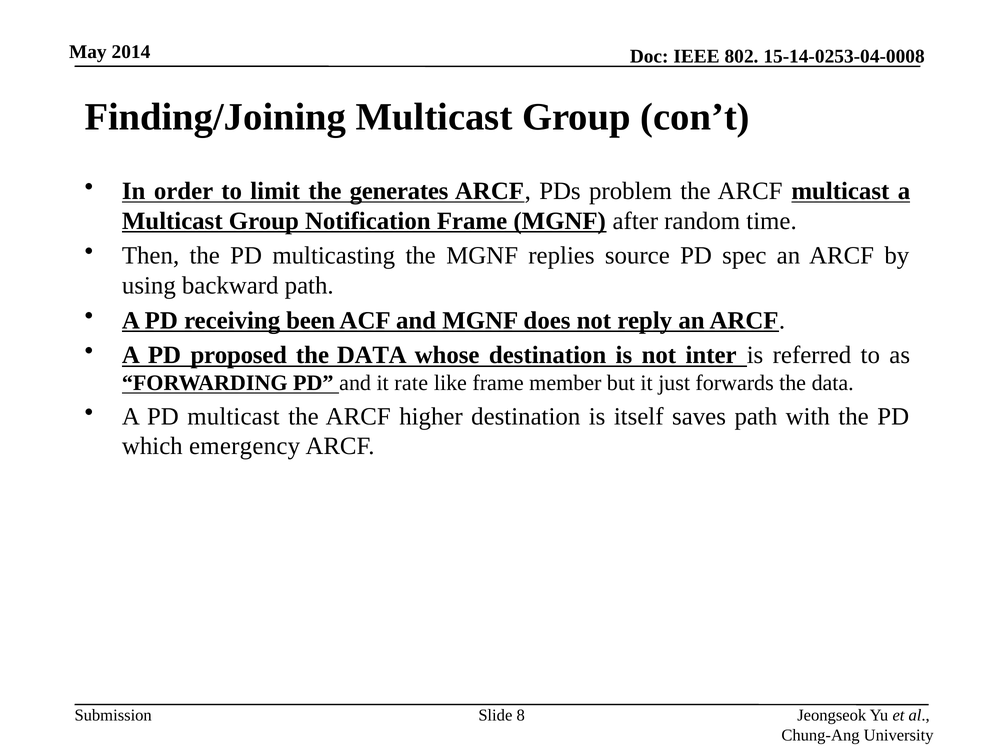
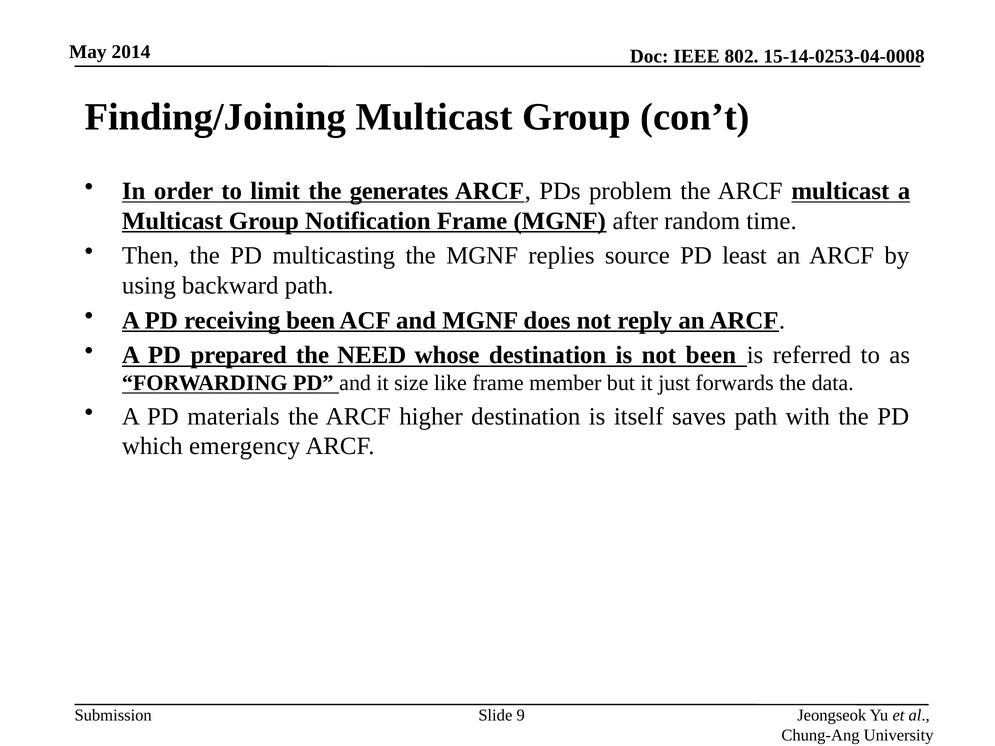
spec: spec -> least (744, 256)
proposed: proposed -> prepared (239, 355)
DATA: DATA -> NEED (372, 355)
not inter: inter -> been (711, 355)
rate: rate -> size (411, 383)
PD multicast: multicast -> materials (233, 417)
8: 8 -> 9 (521, 716)
